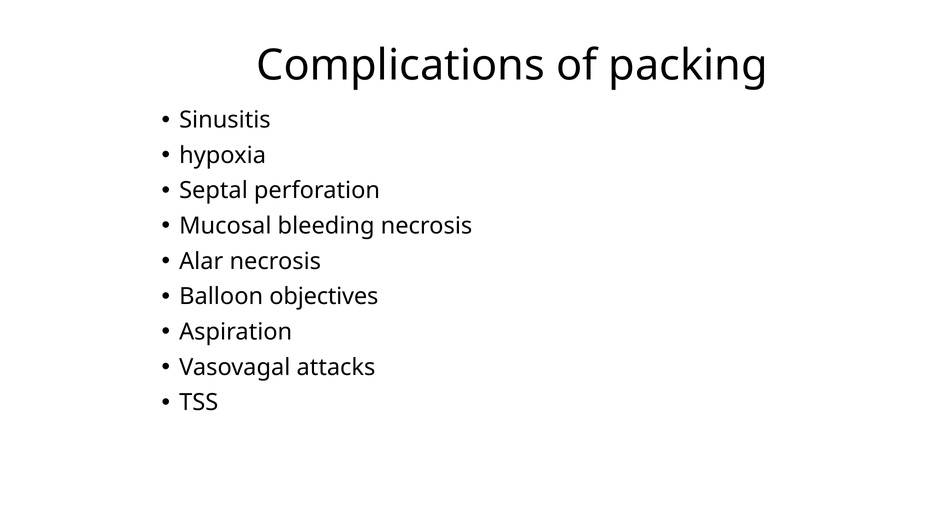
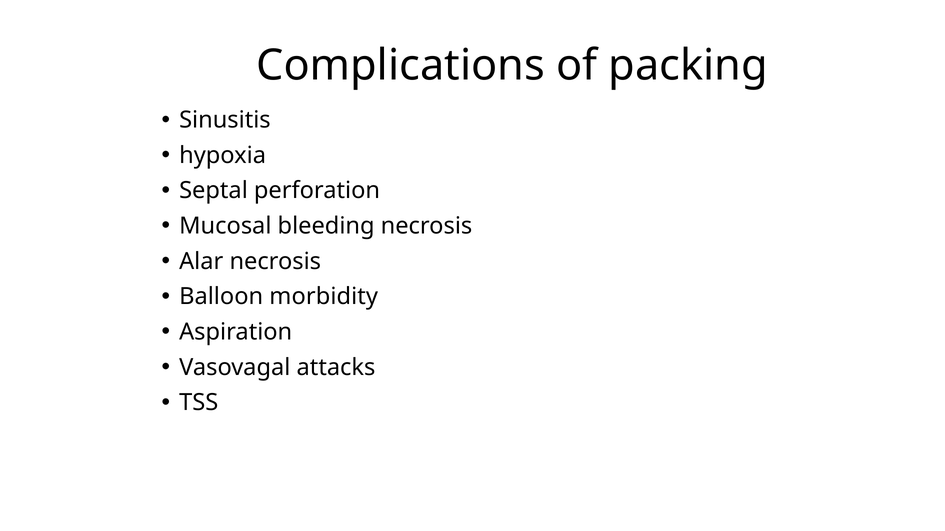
objectives: objectives -> morbidity (324, 297)
